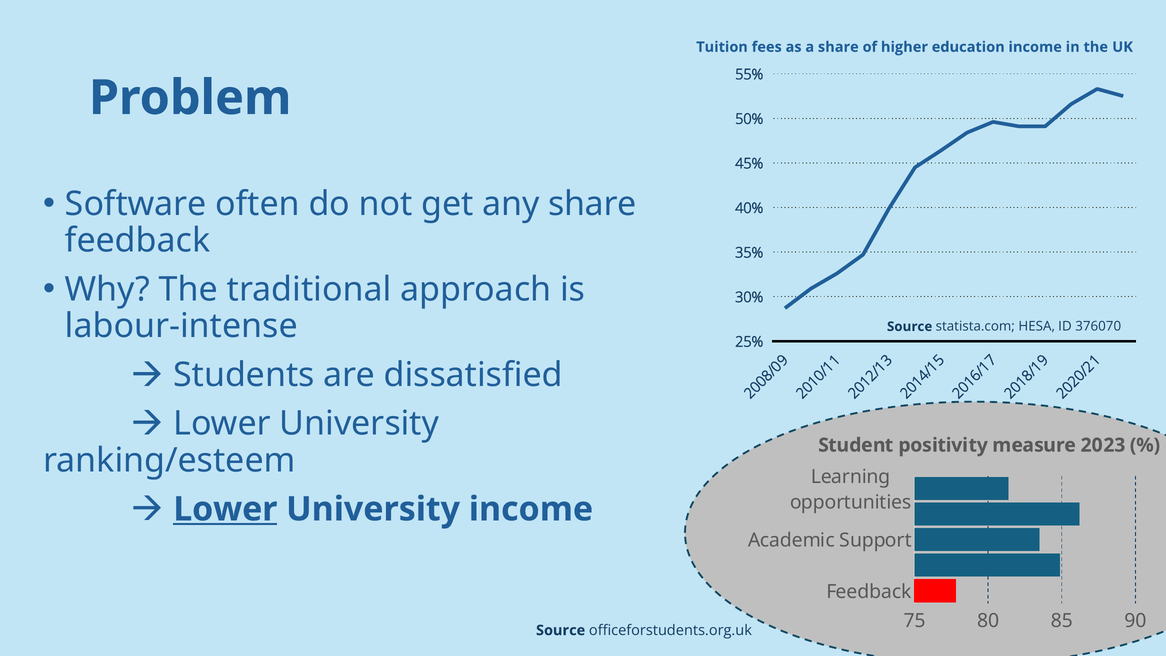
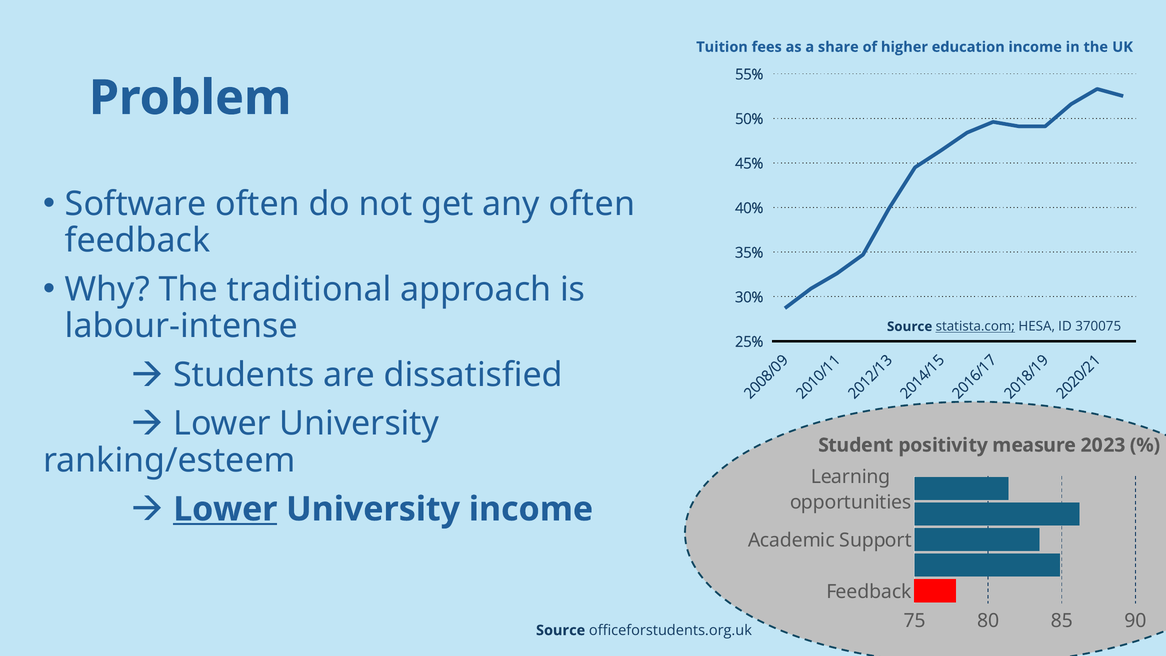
any share: share -> often (592, 204)
statista.com underline: none -> present (975, 327)
376070: 376070 -> 370075 (1098, 327)
